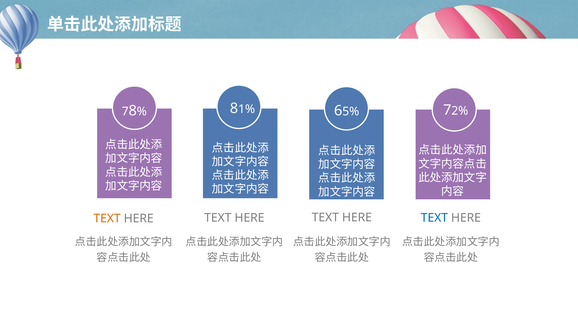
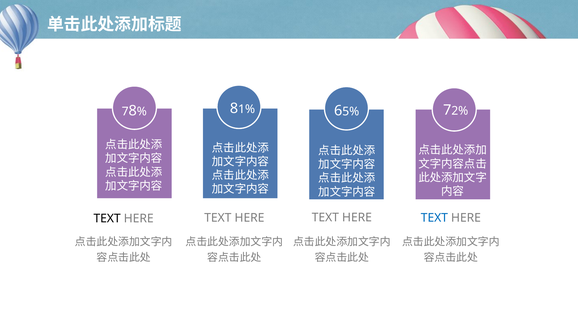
TEXT colour: orange -> black (107, 219)
